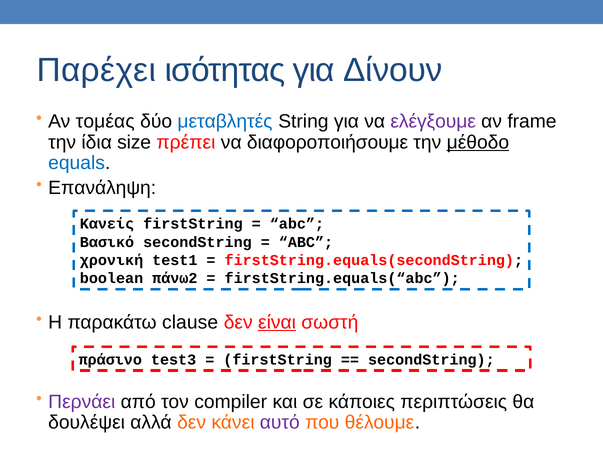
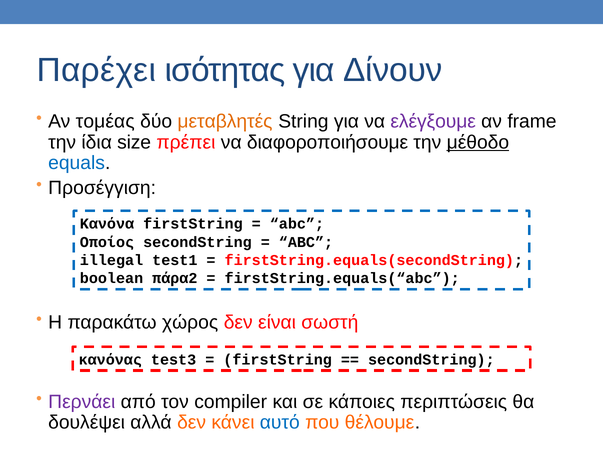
μεταβλητές colour: blue -> orange (225, 121)
Επανάληψη: Επανάληψη -> Προσέγγιση (102, 188)
Κανείς: Κανείς -> Κανόνα (107, 224)
Βασικό: Βασικό -> Οποίος (107, 242)
χρονική: χρονική -> illegal (112, 260)
πάνω2: πάνω2 -> πάρα2 (175, 278)
clause: clause -> χώρος (190, 322)
είναι underline: present -> none (277, 322)
πράσινο: πράσινο -> κανόνας (110, 360)
αυτό colour: purple -> blue (280, 423)
